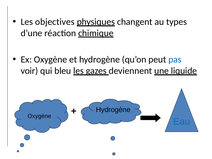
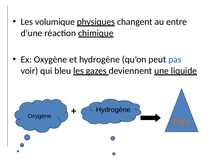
objectives: objectives -> volumique (55, 22)
types: types -> entre (177, 22)
Eau colour: blue -> orange (182, 122)
